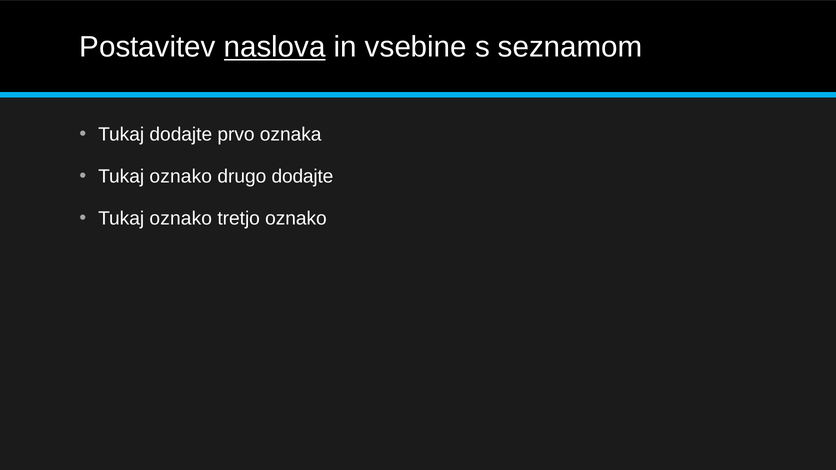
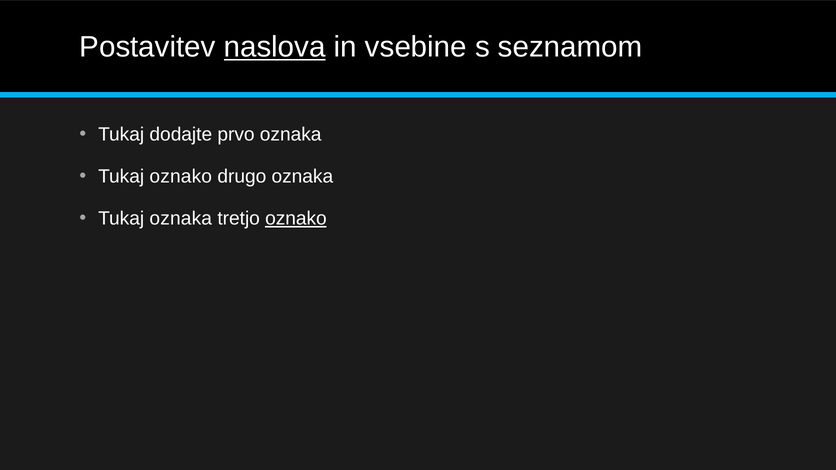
drugo dodajte: dodajte -> oznaka (302, 176)
oznako: oznako -> oznaka (181, 219)
oznako underline: none -> present (296, 219)
